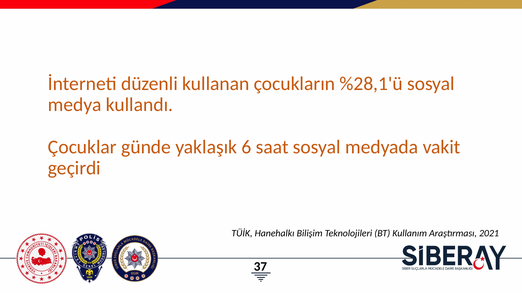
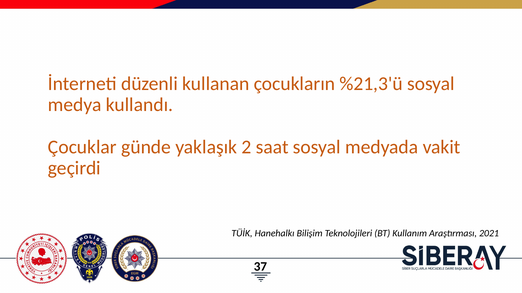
%28,1'ü: %28,1'ü -> %21,3'ü (371, 84)
6: 6 -> 2 (246, 147)
